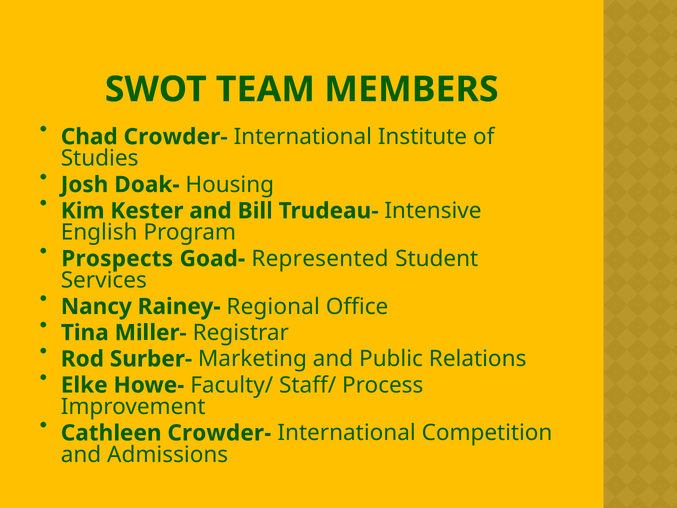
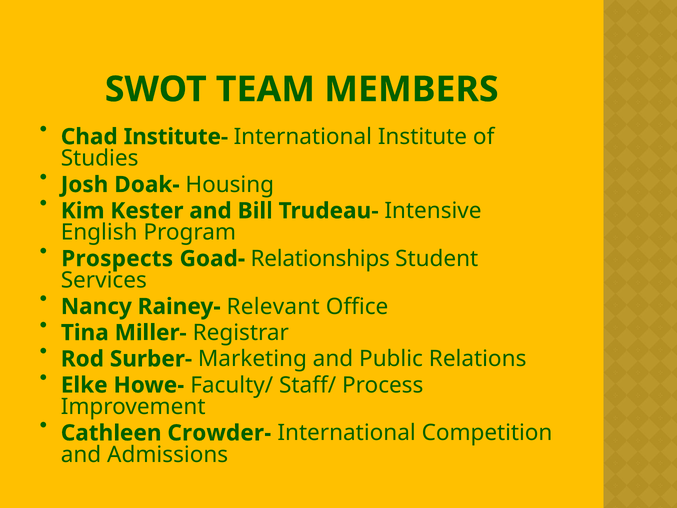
Chad Crowder-: Crowder- -> Institute- (176, 137)
Represented: Represented -> Relationships (320, 259)
Regional: Regional -> Relevant (273, 306)
